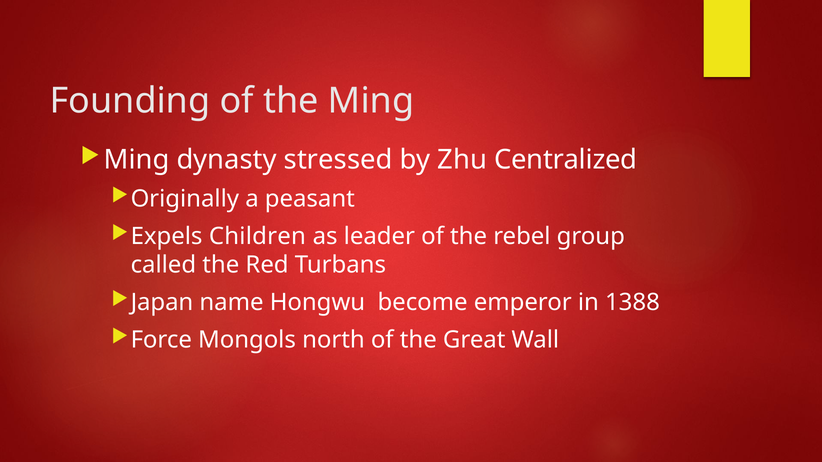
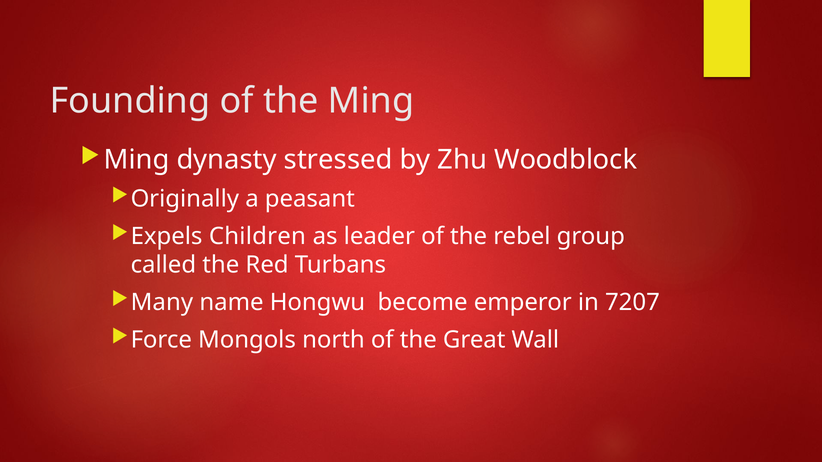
Centralized: Centralized -> Woodblock (566, 160)
Japan: Japan -> Many (162, 303)
1388: 1388 -> 7207 (632, 303)
